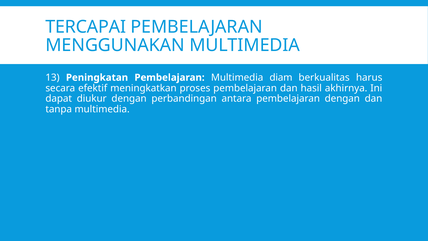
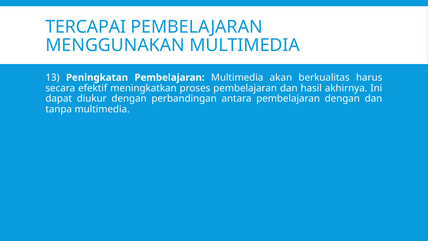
diam: diam -> akan (281, 77)
